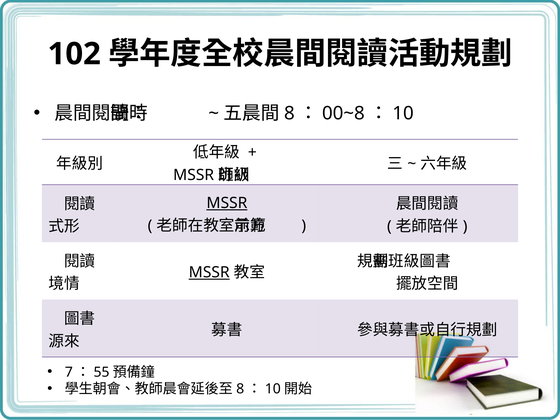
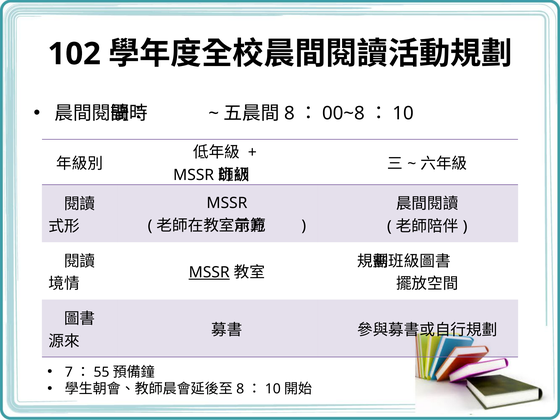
MSSR underline: present -> none (227, 203)
